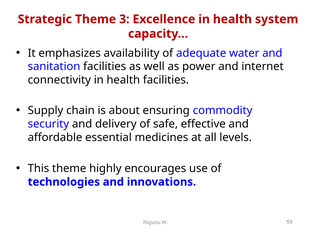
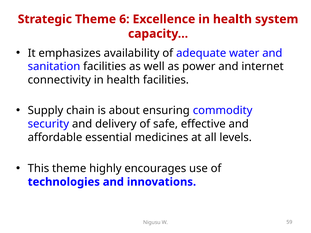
3: 3 -> 6 (124, 19)
